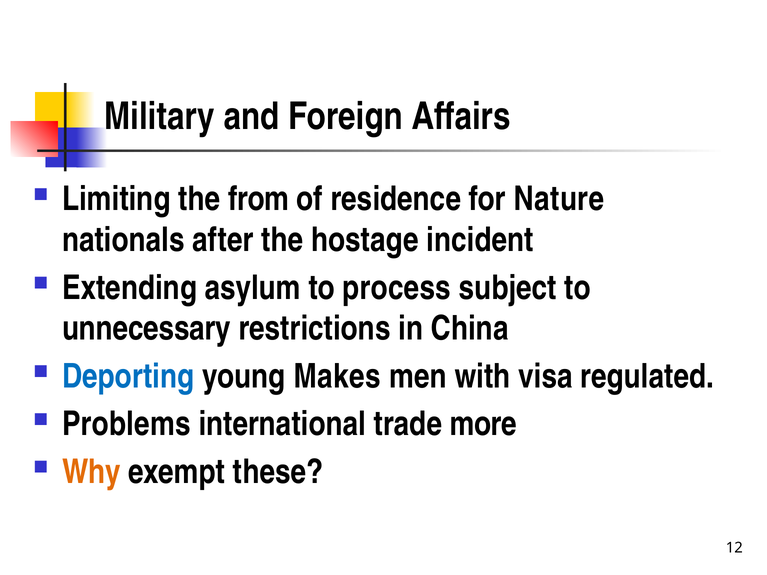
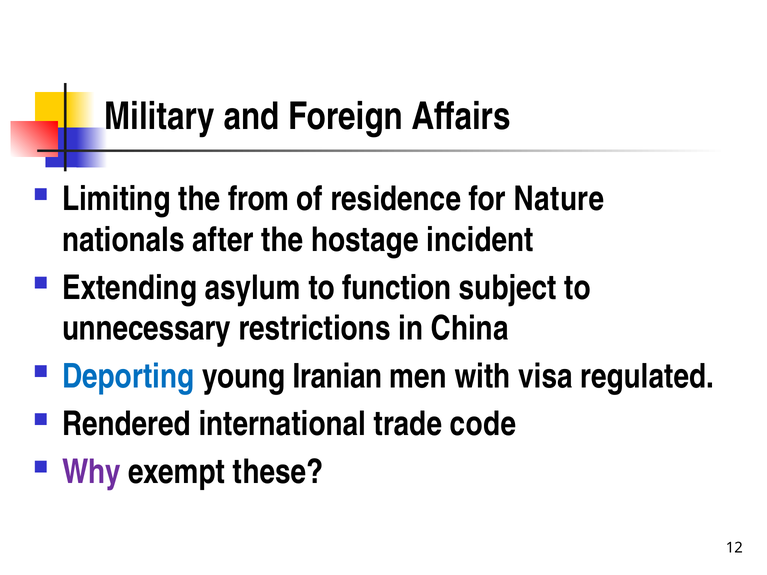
process: process -> function (397, 288)
Makes: Makes -> Iranian (338, 377)
Problems: Problems -> Rendered (126, 424)
more: more -> code (483, 424)
Why colour: orange -> purple (91, 472)
